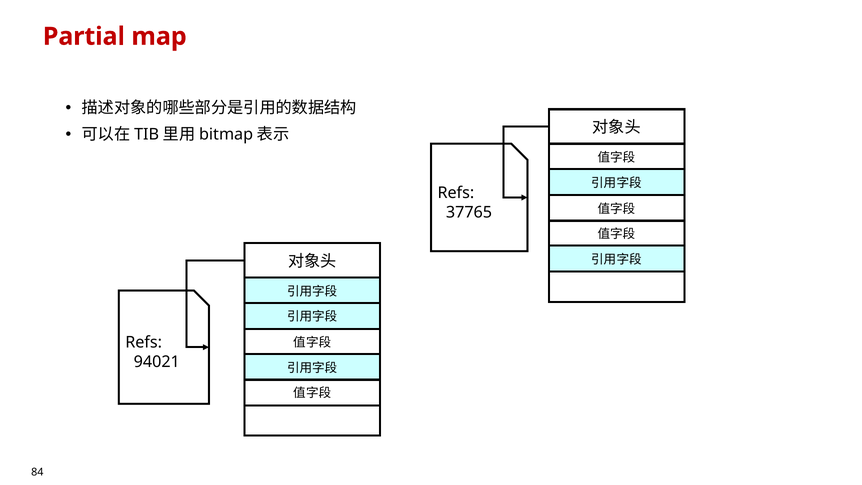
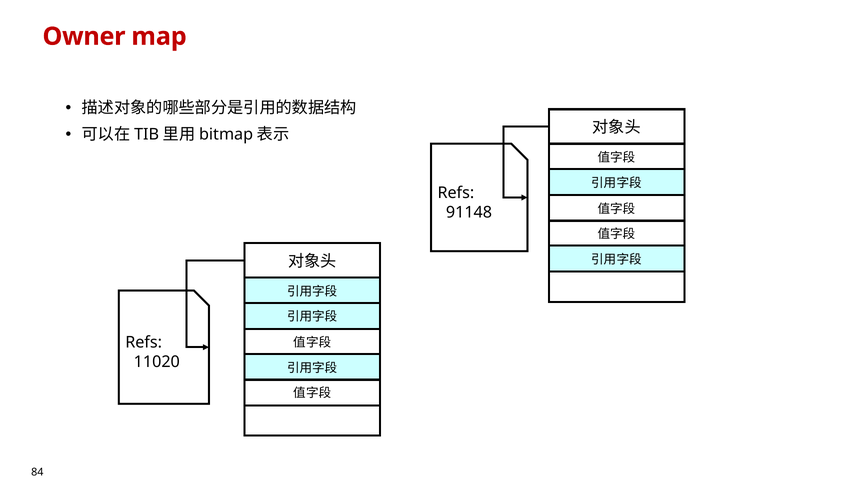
Partial: Partial -> Owner (84, 36)
37765: 37765 -> 91148 (469, 212)
94021: 94021 -> 11020 (157, 362)
